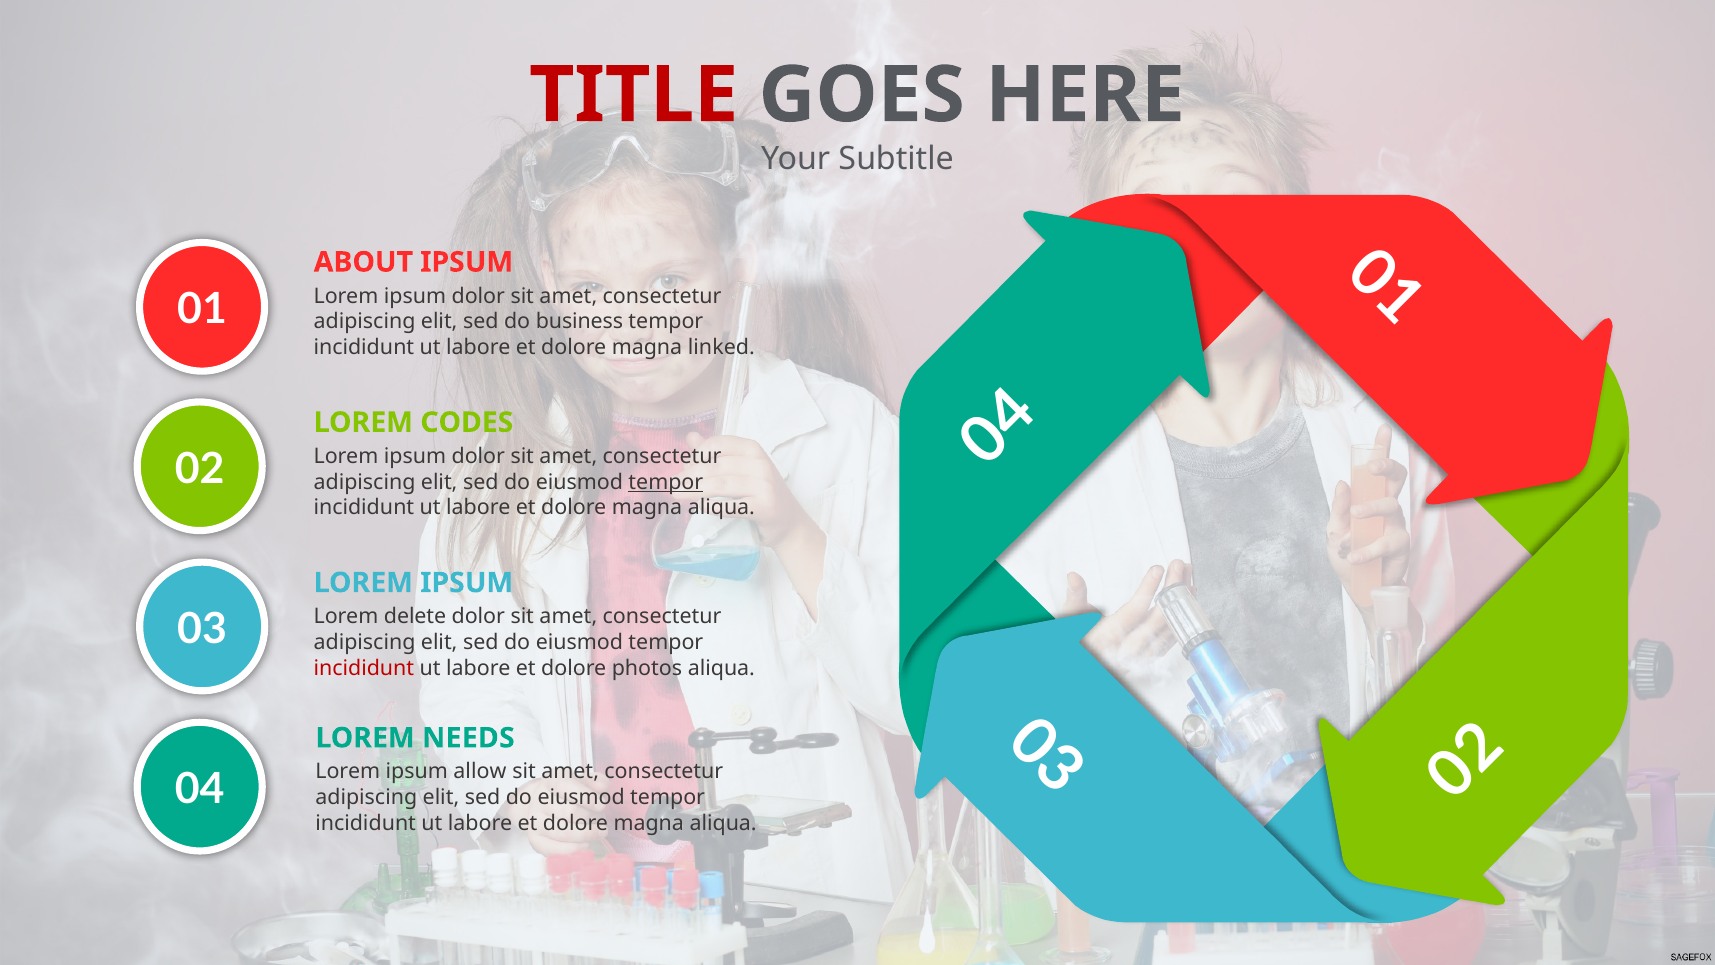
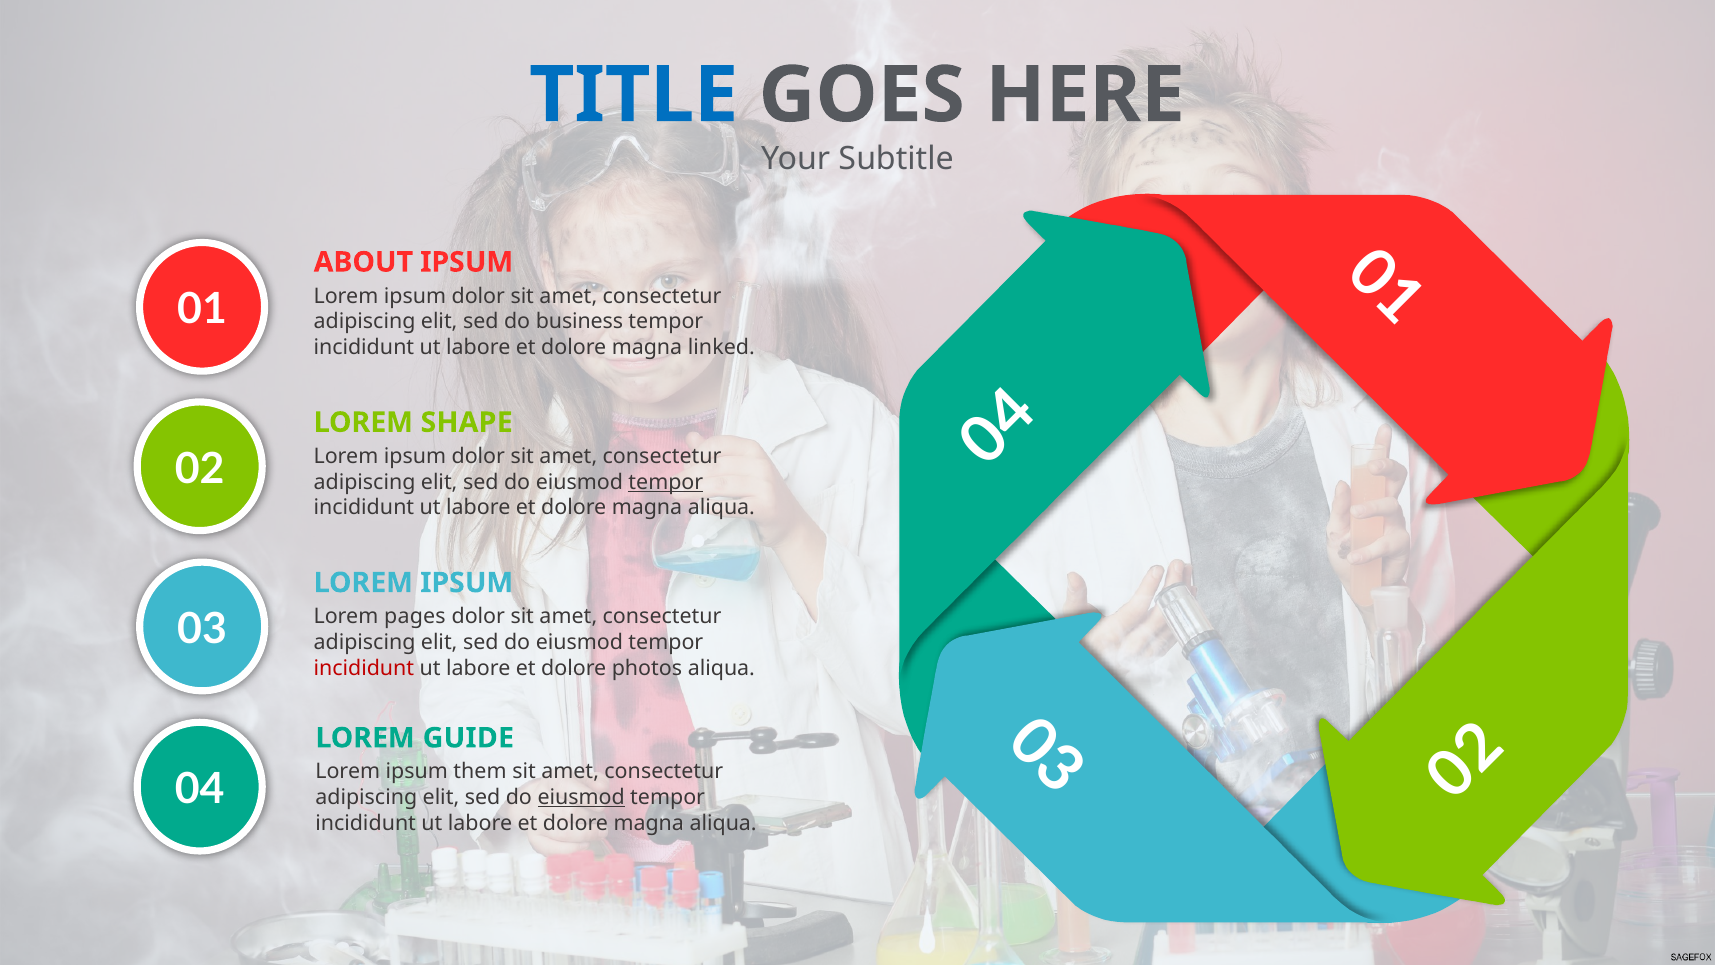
TITLE colour: red -> blue (634, 95)
CODES: CODES -> SHAPE (467, 422)
delete: delete -> pages (415, 616)
NEEDS: NEEDS -> GUIDE (468, 738)
allow: allow -> them (480, 772)
eiusmod underline: none -> present (581, 797)
